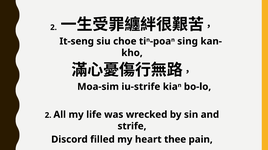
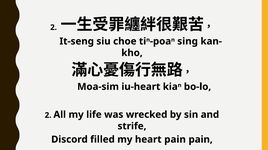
iu-strife: iu-strife -> iu-heart (141, 87)
heart thee: thee -> pain (175, 140)
